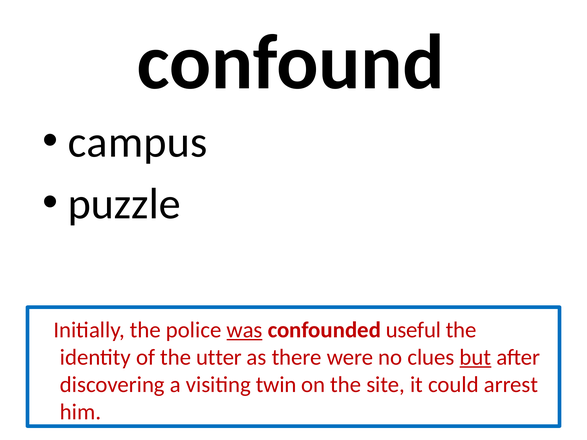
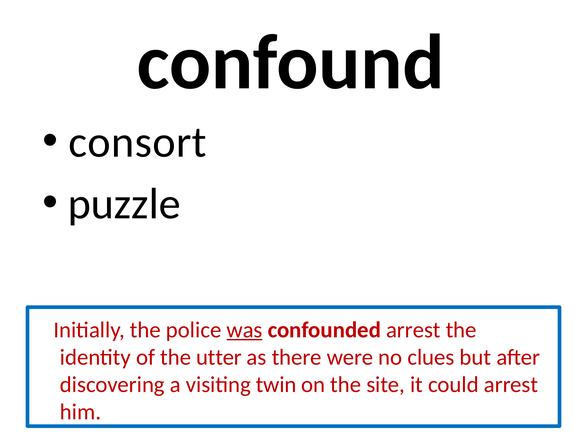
campus: campus -> consort (138, 142)
confounded useful: useful -> arrest (413, 330)
but underline: present -> none (475, 357)
